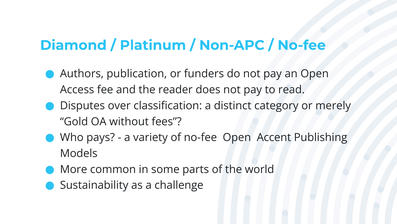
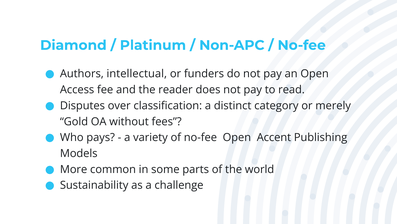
publication: publication -> intellectual (137, 74)
